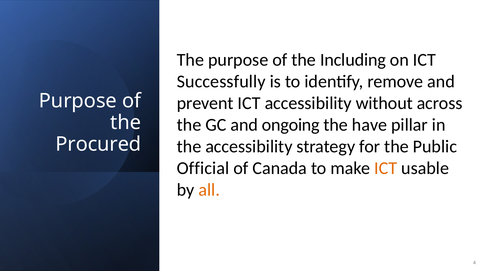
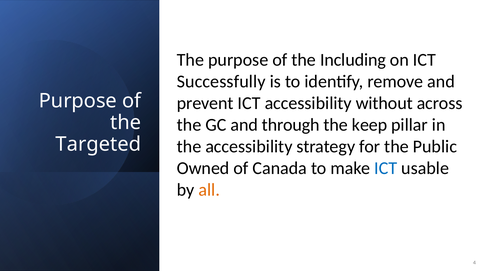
ongoing: ongoing -> through (291, 125)
have: have -> keep (370, 125)
Procured: Procured -> Targeted (98, 144)
Official: Official -> Owned (203, 168)
ICT colour: orange -> blue (386, 168)
